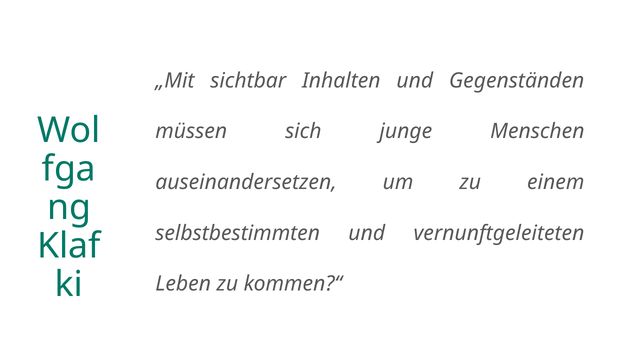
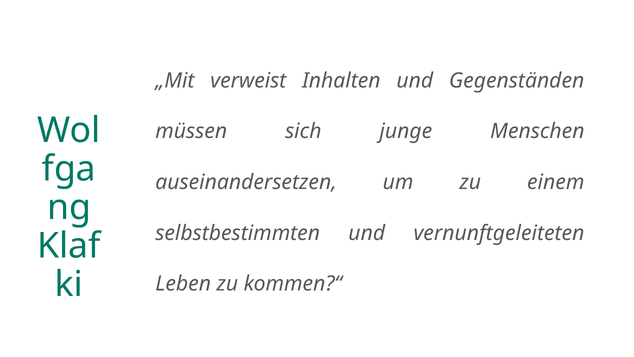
sichtbar: sichtbar -> verweist (248, 80)
